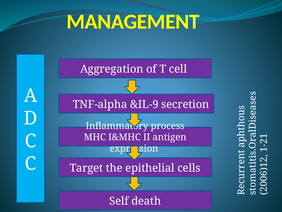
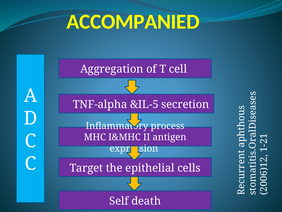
MANAGEMENT: MANAGEMENT -> ACCOMPANIED (133, 22)
&IL-9: &IL-9 -> &IL-5 (144, 104)
